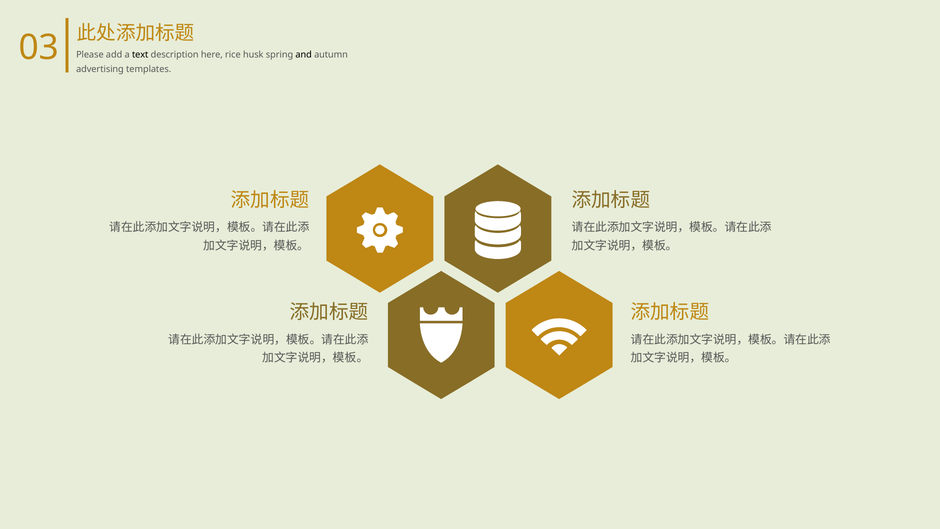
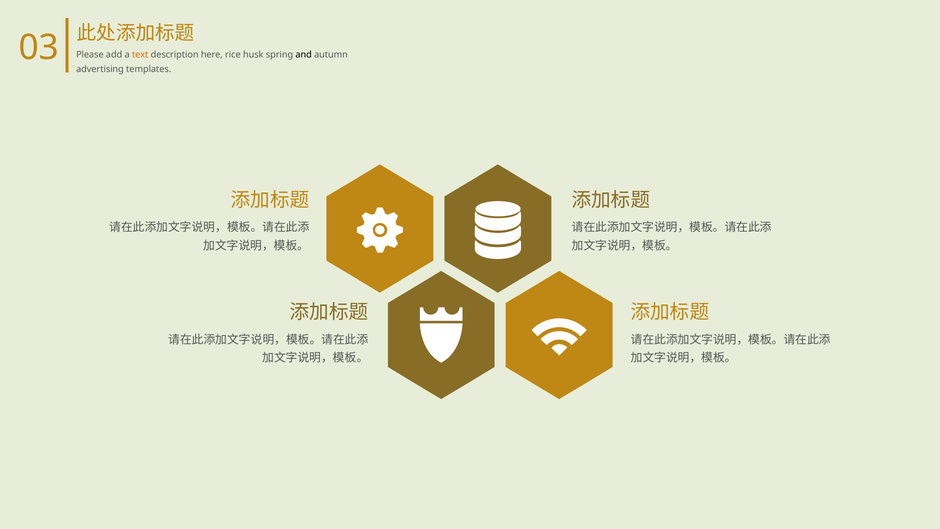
text colour: black -> orange (140, 55)
